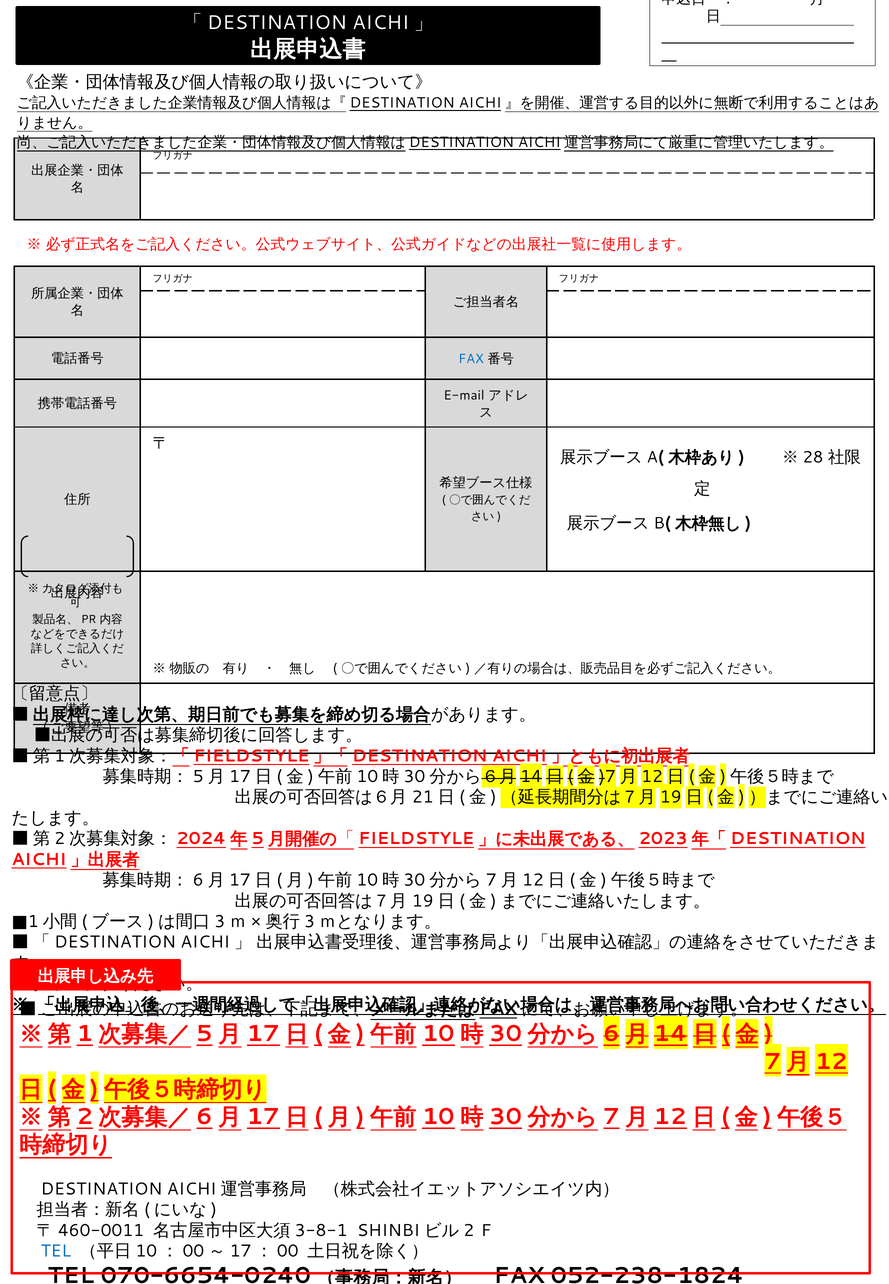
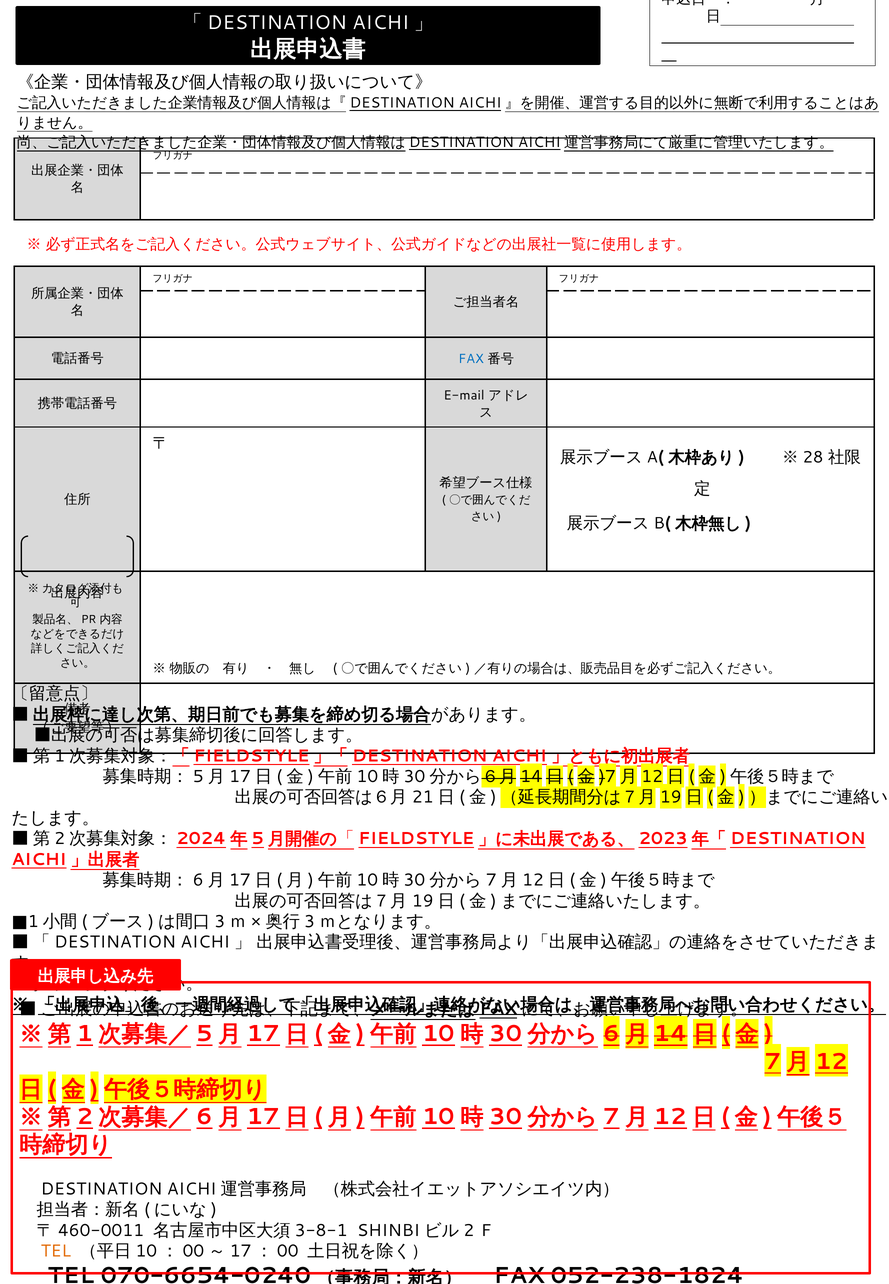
TEL colour: blue -> orange (56, 1251)
